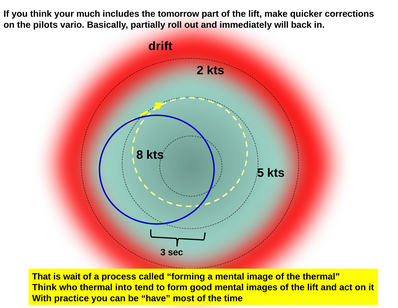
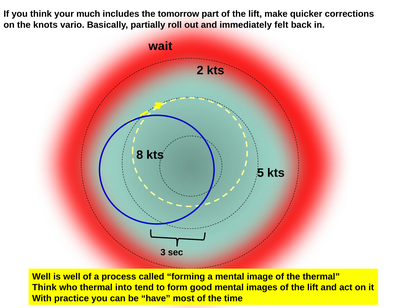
pilots: pilots -> knots (45, 25)
will: will -> felt (281, 25)
drift: drift -> wait (160, 46)
That: That -> Well (41, 277)
is wait: wait -> well (72, 277)
